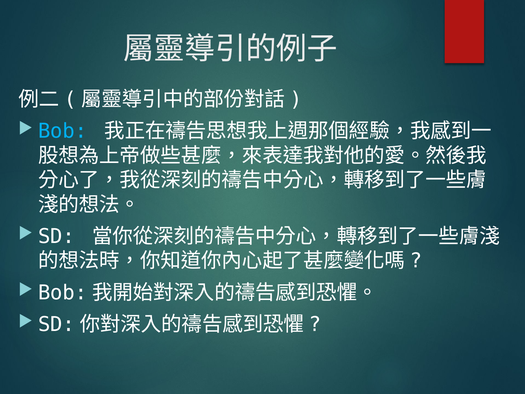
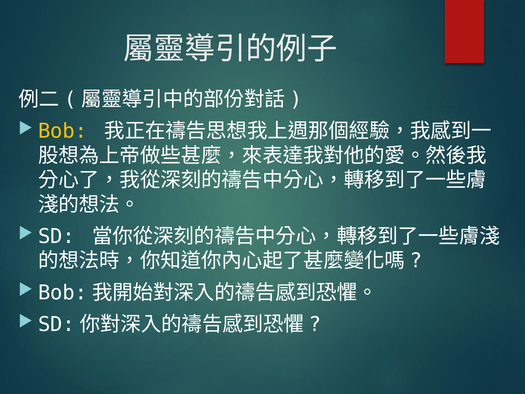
Bob colour: light blue -> yellow (63, 131)
